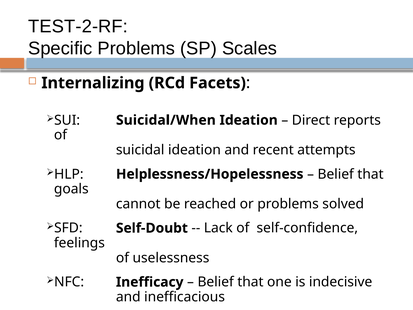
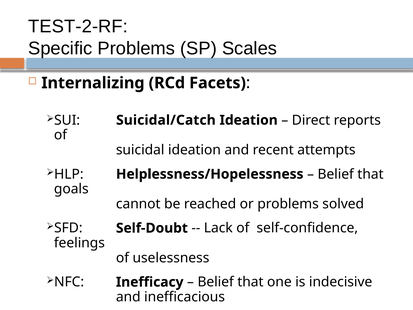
Suicidal/When: Suicidal/When -> Suicidal/Catch (166, 120)
